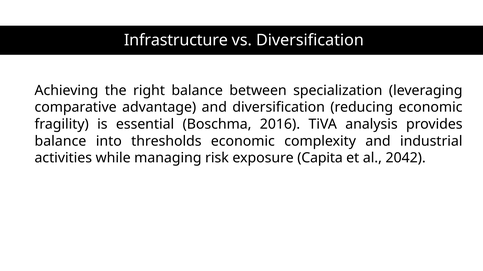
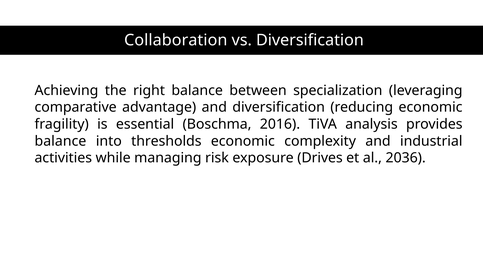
Infrastructure: Infrastructure -> Collaboration (176, 40)
Capita: Capita -> Drives (320, 158)
2042: 2042 -> 2036 (406, 158)
